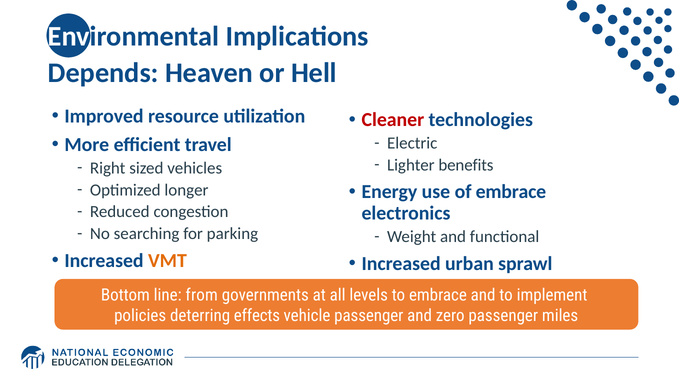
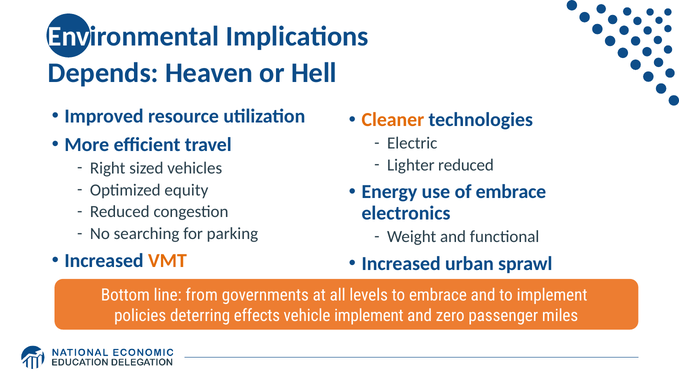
Cleaner colour: red -> orange (393, 120)
Lighter benefits: benefits -> reduced (466, 165)
longer: longer -> equity (186, 190)
vehicle passenger: passenger -> implement (369, 316)
